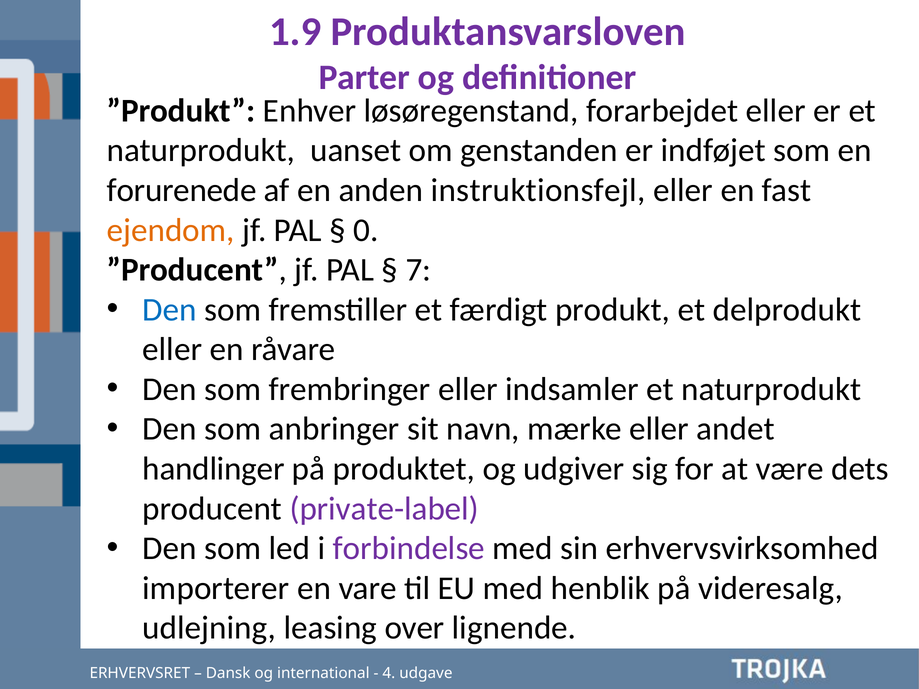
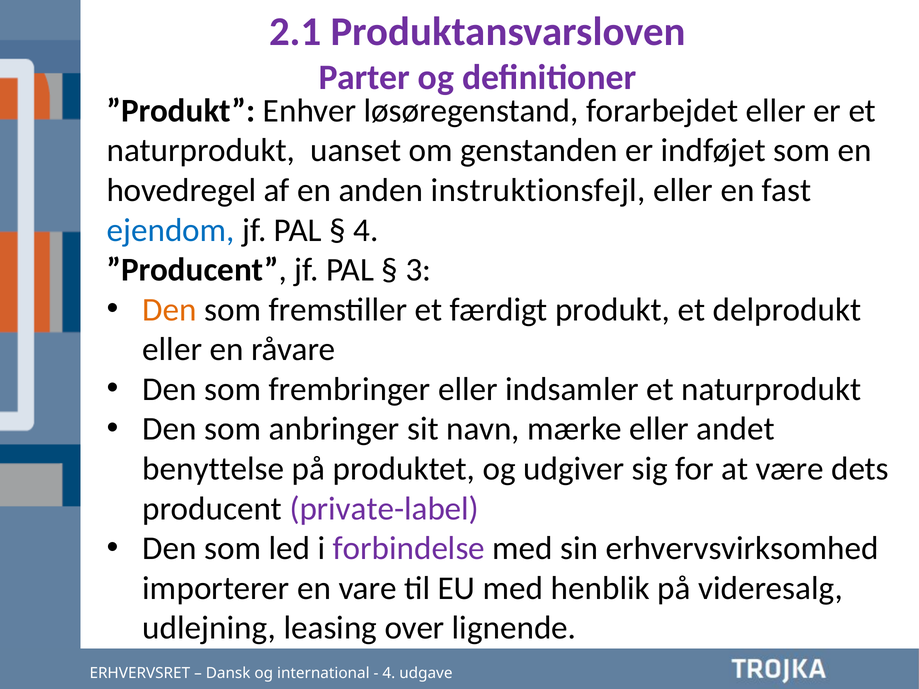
1.9: 1.9 -> 2.1 (295, 32)
forurenede: forurenede -> hovedregel (182, 190)
ejendom colour: orange -> blue (171, 230)
0: 0 -> 4 (366, 230)
7: 7 -> 3 (418, 270)
Den colour: blue -> orange (170, 310)
handlinger: handlinger -> benyttelse (213, 469)
